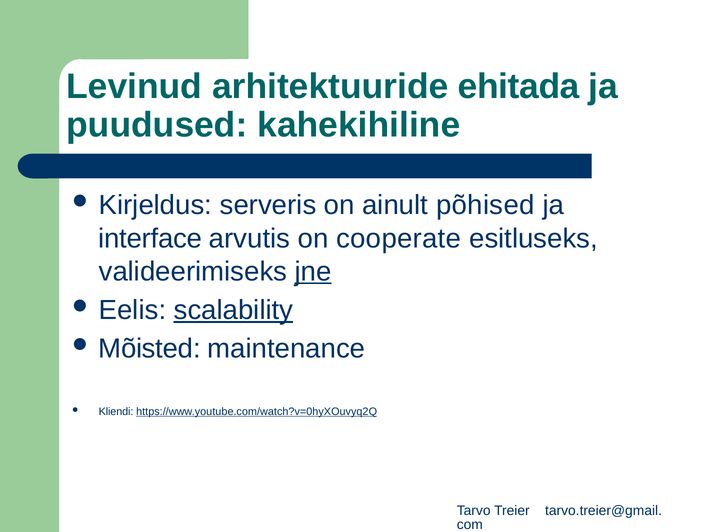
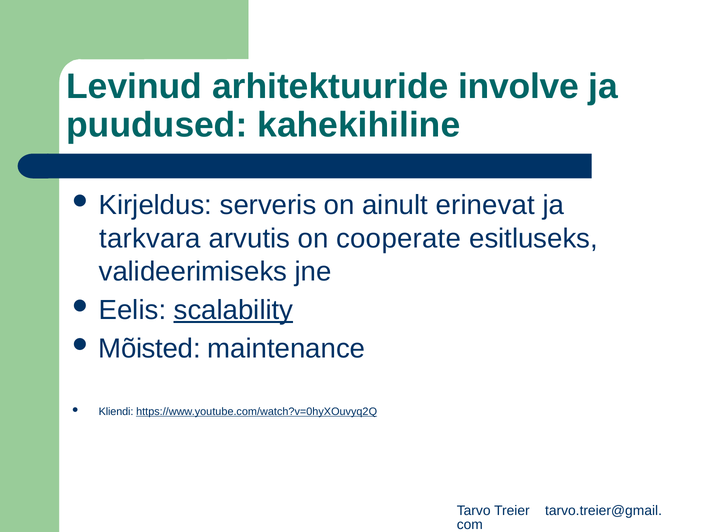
ehitada: ehitada -> involve (519, 87)
põhised: põhised -> erinevat (485, 205)
interface: interface -> tarkvara (150, 239)
jne underline: present -> none (313, 272)
